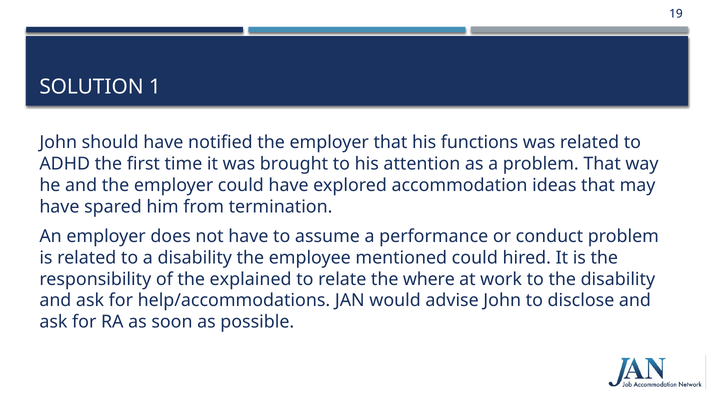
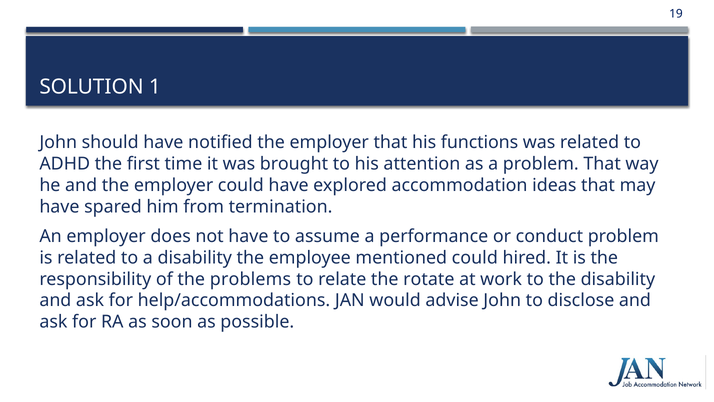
explained: explained -> problems (251, 279)
where: where -> rotate (429, 279)
